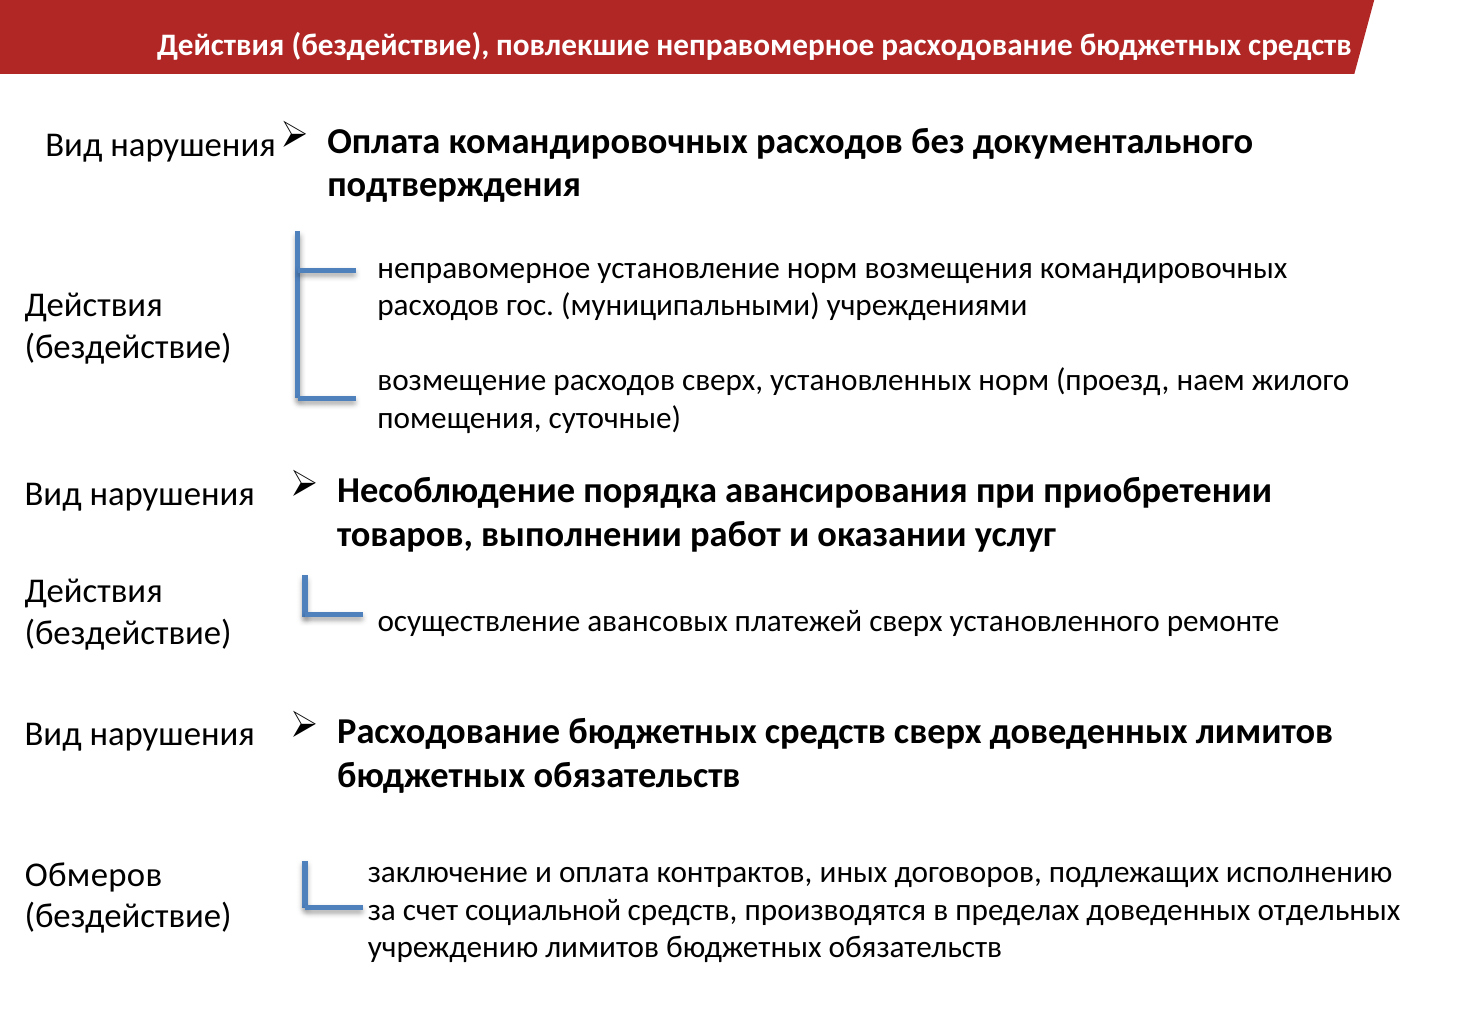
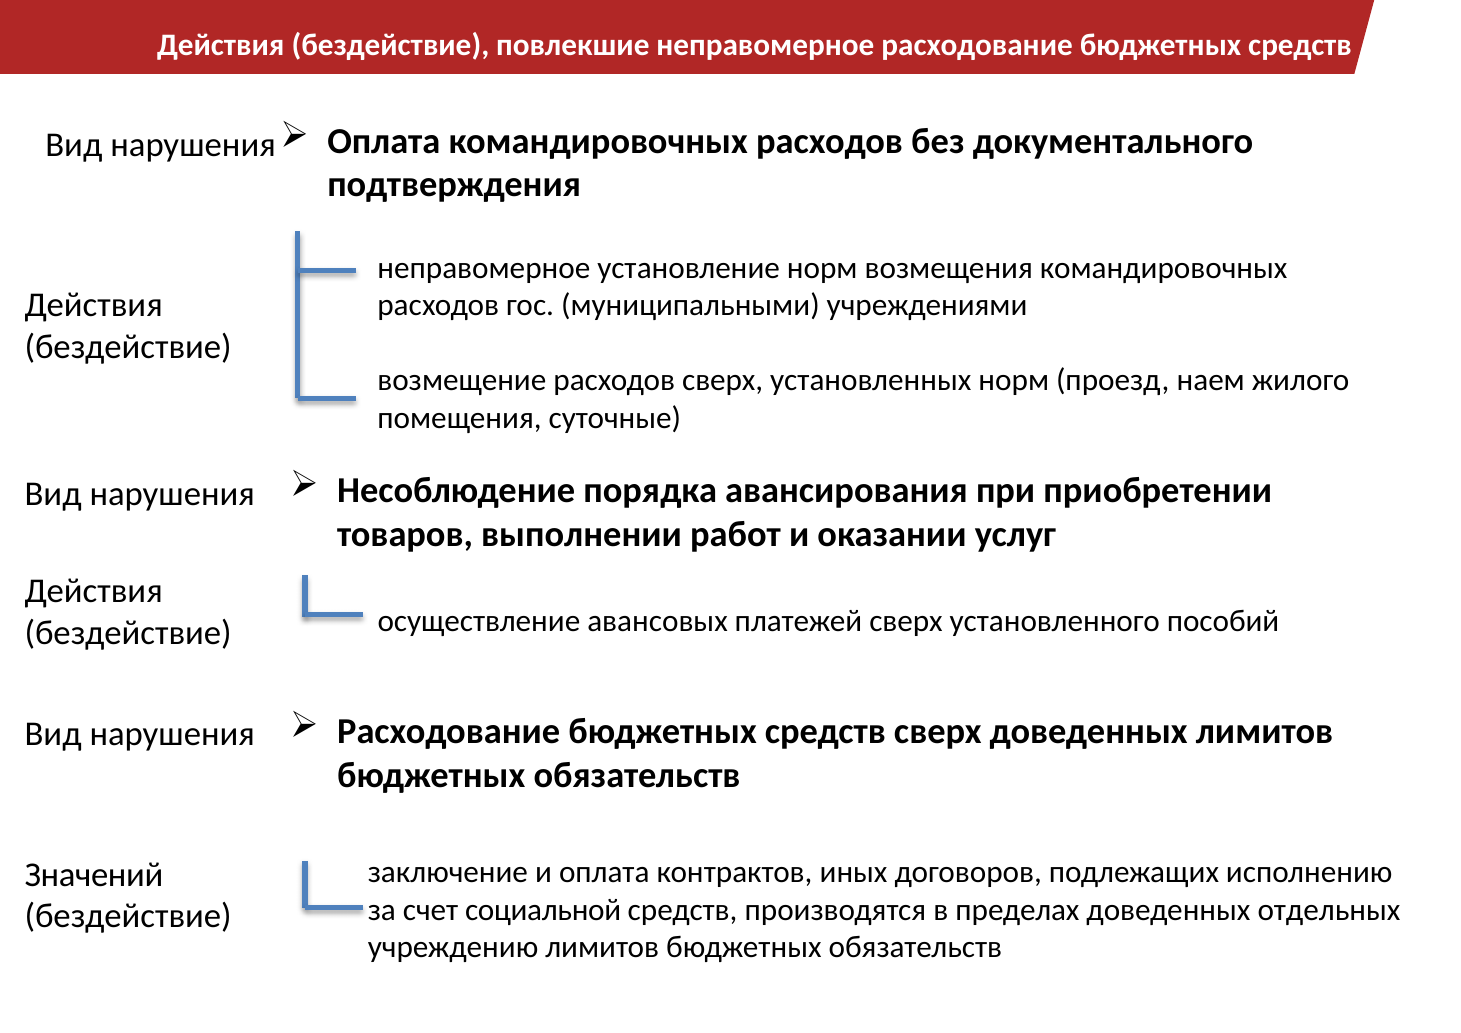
ремонте: ремонте -> пособий (1223, 621)
Обмеров: Обмеров -> Значений (94, 875)
